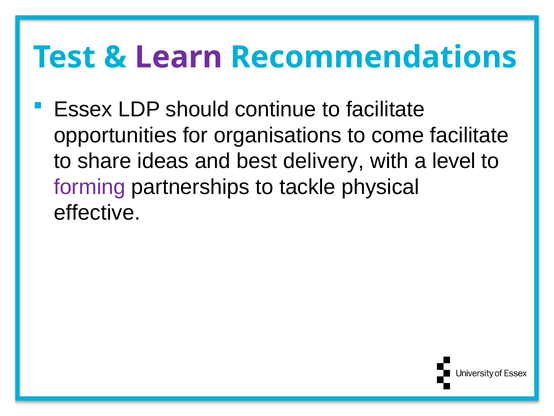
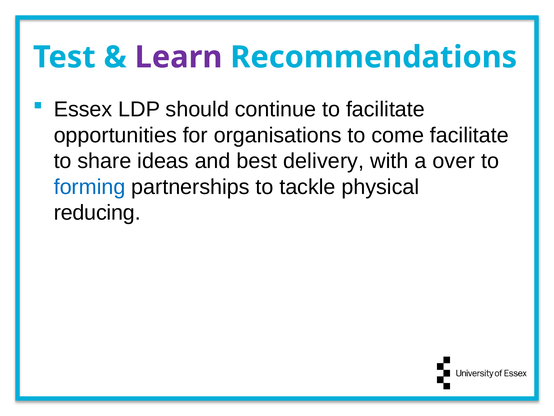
level: level -> over (454, 161)
forming colour: purple -> blue (90, 187)
effective: effective -> reducing (97, 212)
